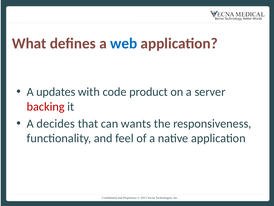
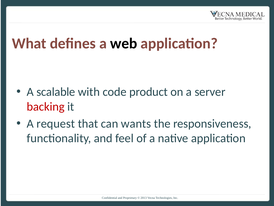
web colour: blue -> black (124, 43)
updates: updates -> scalable (56, 92)
decides: decides -> request (56, 123)
